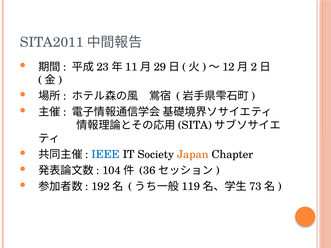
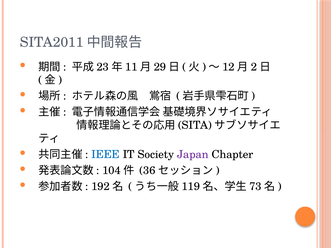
Japan colour: orange -> purple (193, 155)
